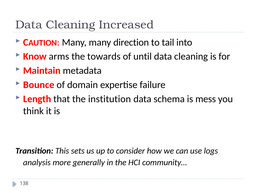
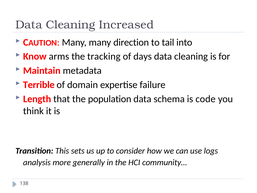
towards: towards -> tracking (104, 56)
until: until -> days (143, 56)
Bounce: Bounce -> Terrible (39, 85)
institution: institution -> population (110, 99)
mess: mess -> code (206, 99)
